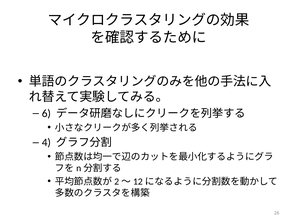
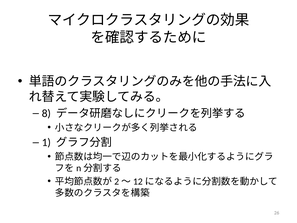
6: 6 -> 8 (46, 113)
4: 4 -> 1 (46, 142)
